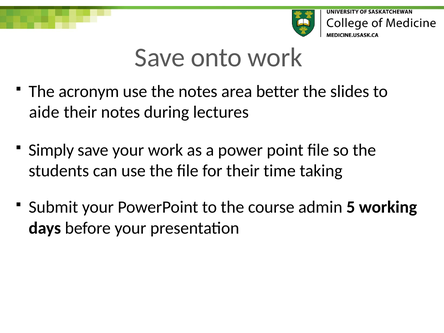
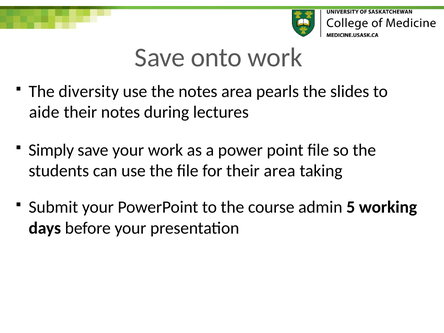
acronym: acronym -> diversity (89, 91)
better: better -> pearls (278, 91)
their time: time -> area (280, 171)
